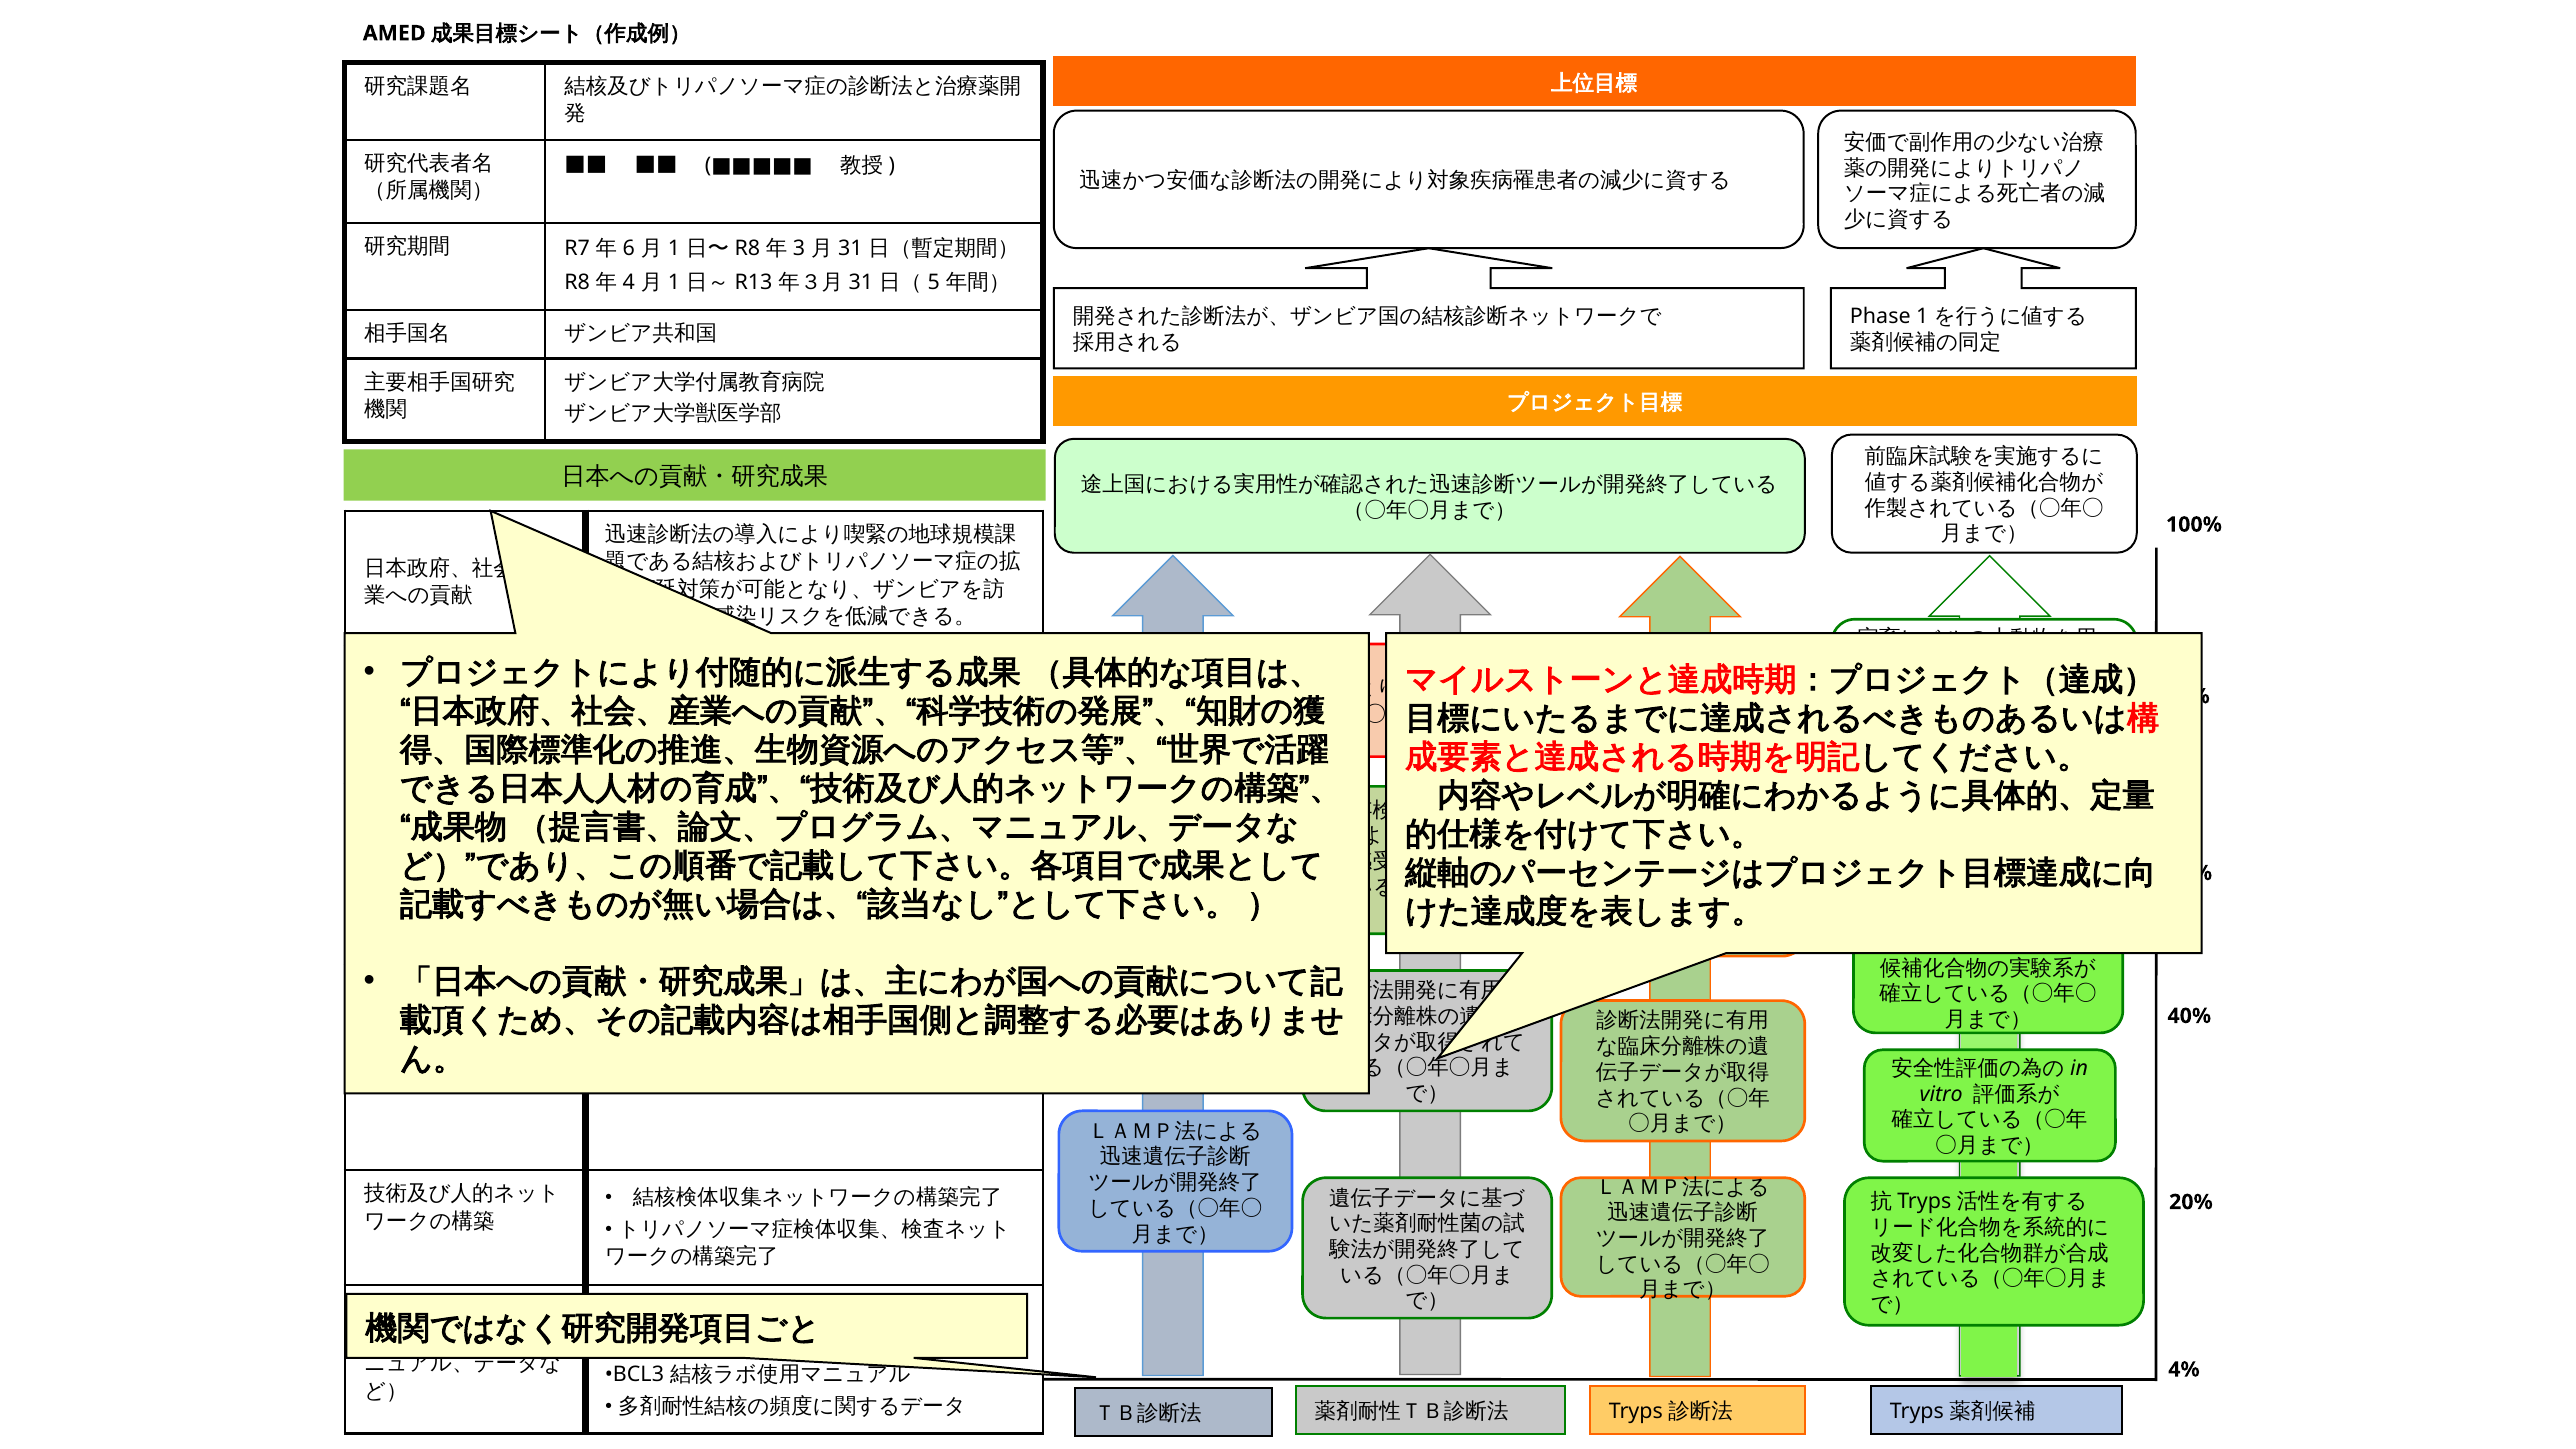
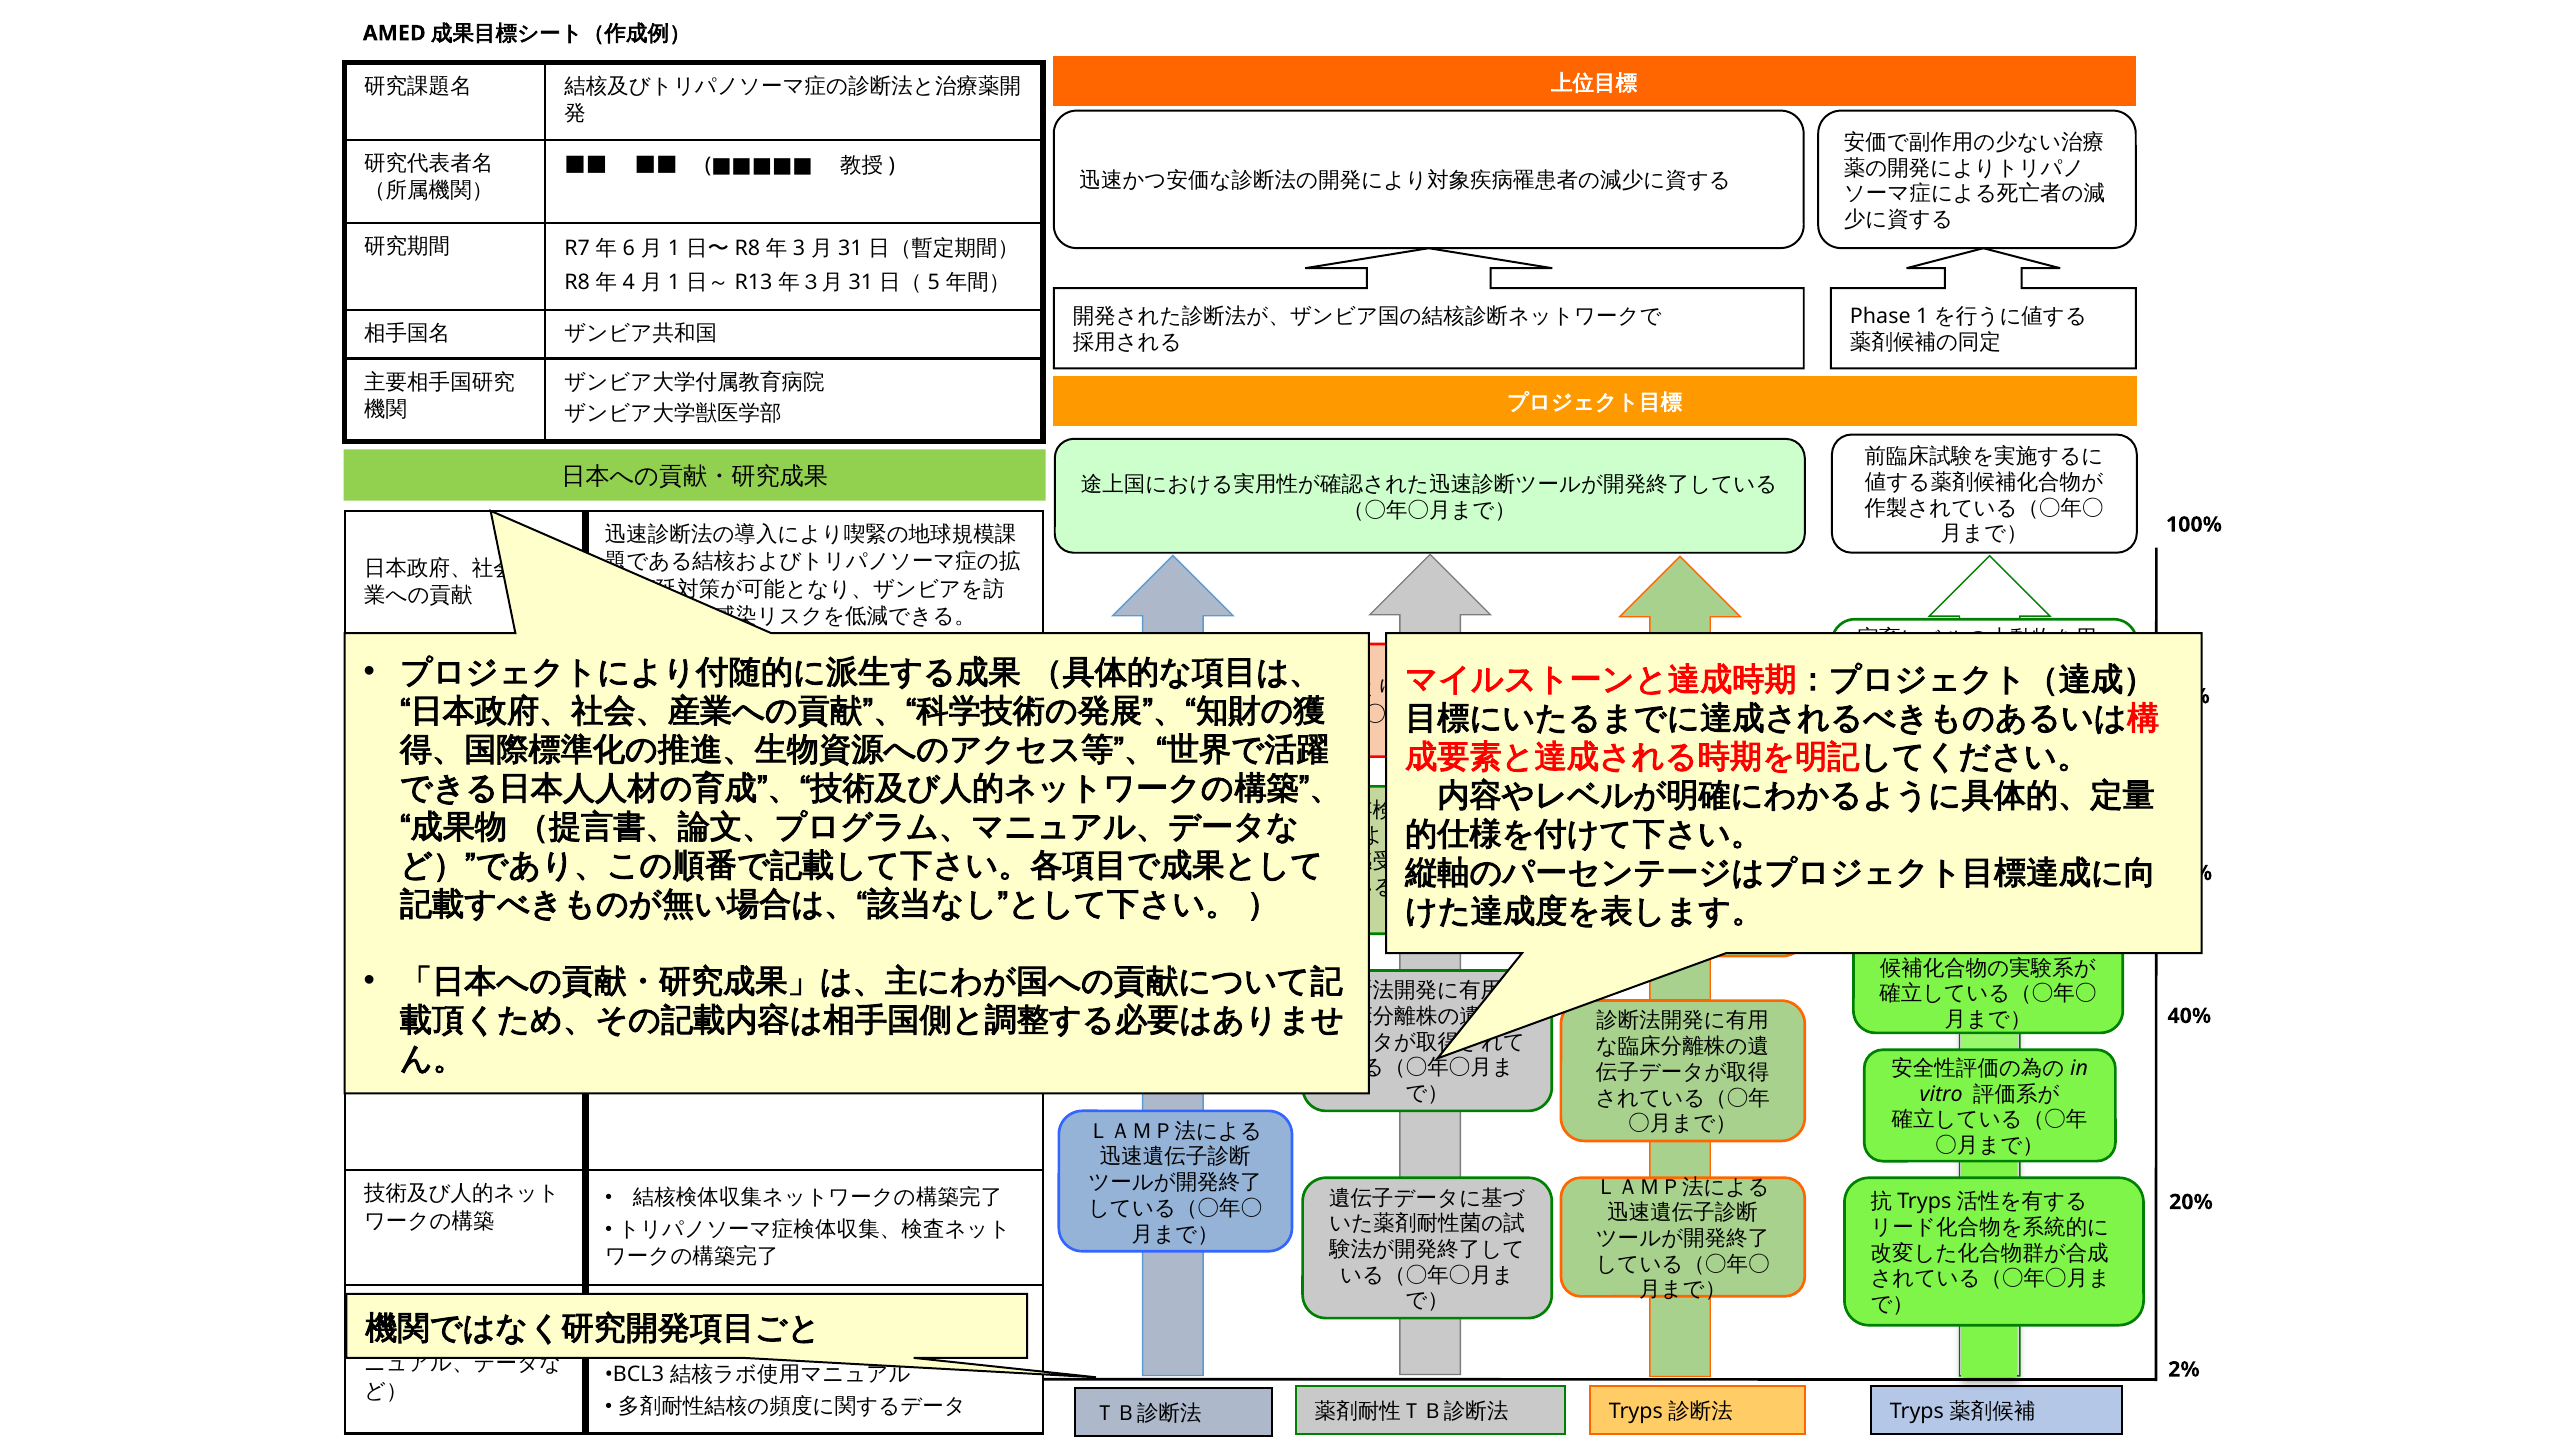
4%: 4% -> 2% (2184, 1369)
